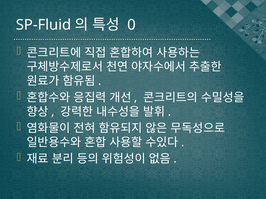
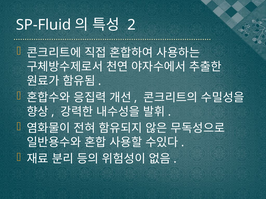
0: 0 -> 2 (131, 25)
